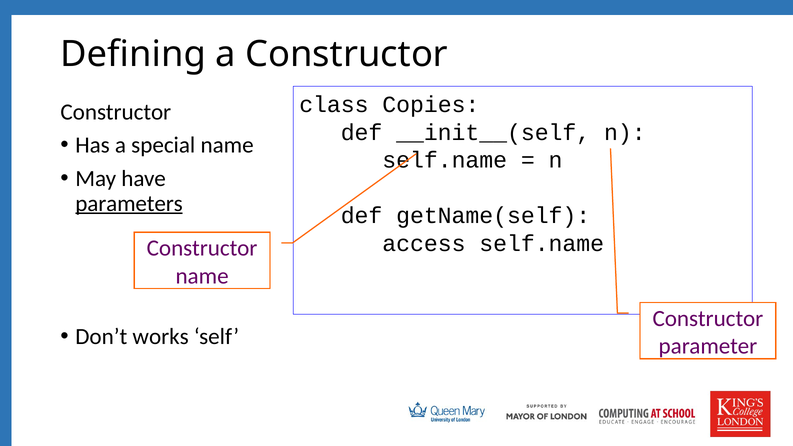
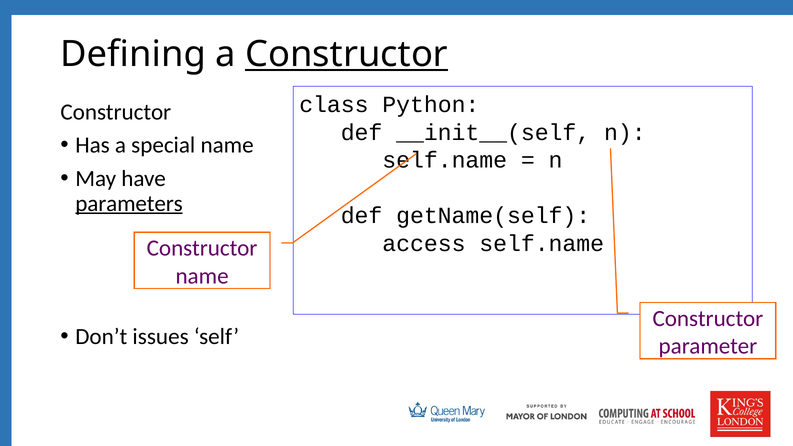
Constructor underline: none -> present (347, 54)
Copies: Copies -> Python (431, 105)
works: works -> issues (161, 336)
